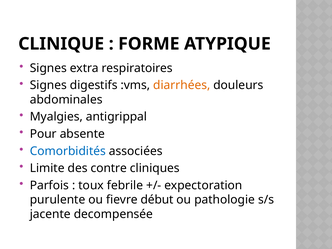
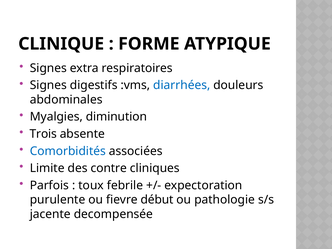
diarrhées colour: orange -> blue (182, 85)
antigrippal: antigrippal -> diminution (116, 117)
Pour: Pour -> Trois (43, 134)
